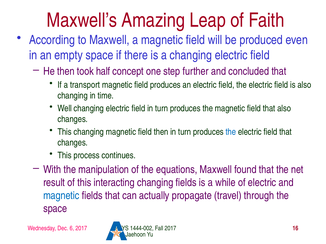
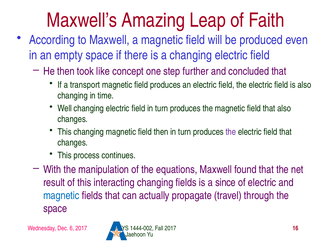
half: half -> like (103, 71)
the colour: blue -> purple (231, 132)
while: while -> since (226, 183)
